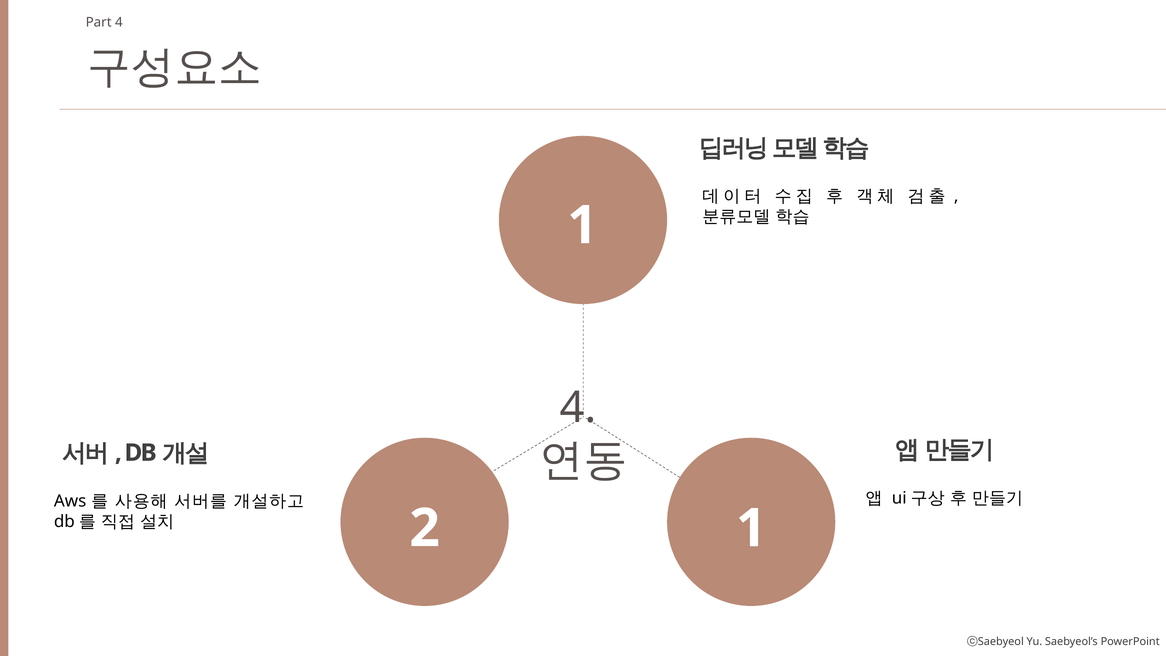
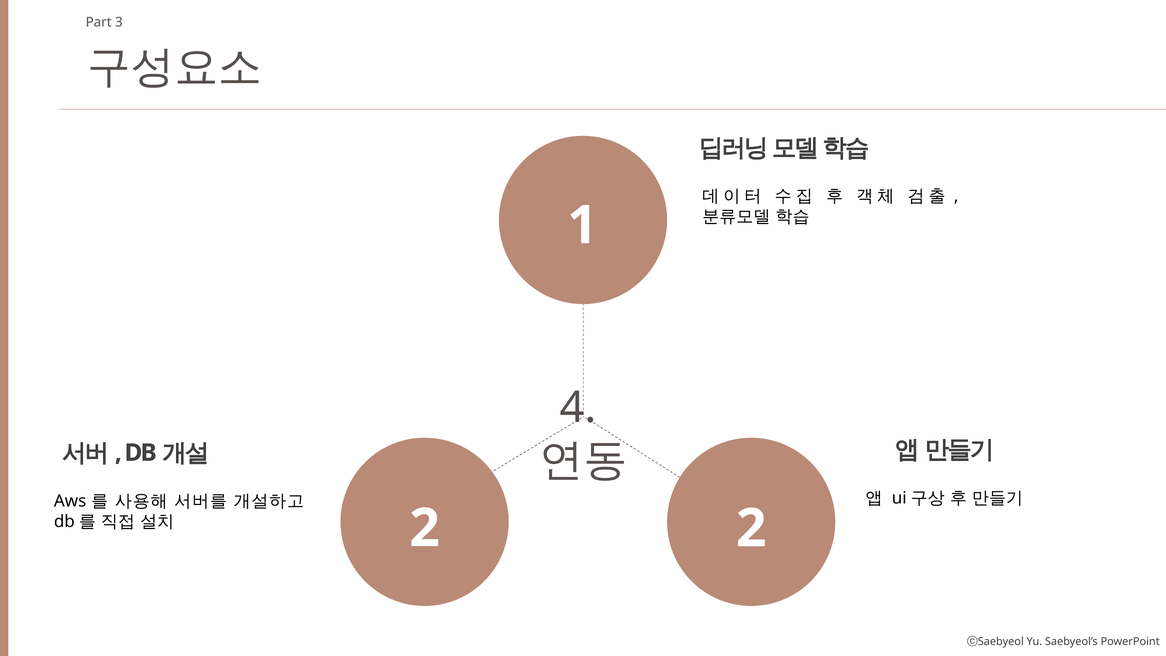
Part 4: 4 -> 3 (119, 22)
2 1: 1 -> 2 (751, 528)
